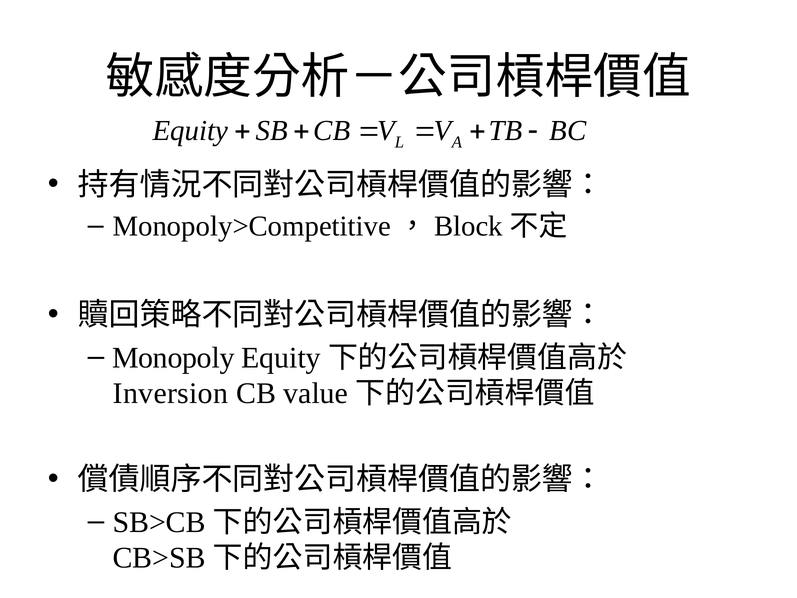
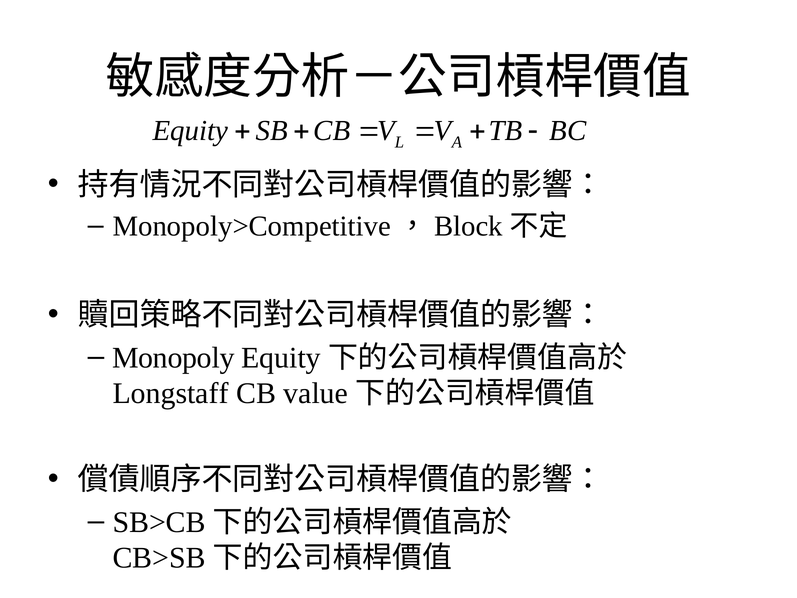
Inversion: Inversion -> Longstaff (171, 393)
